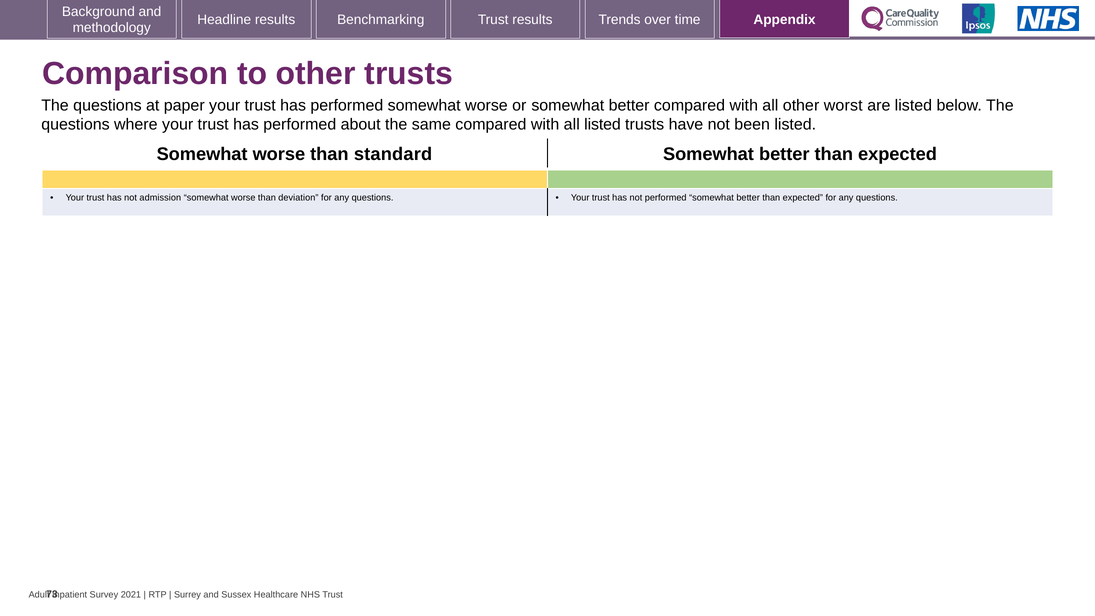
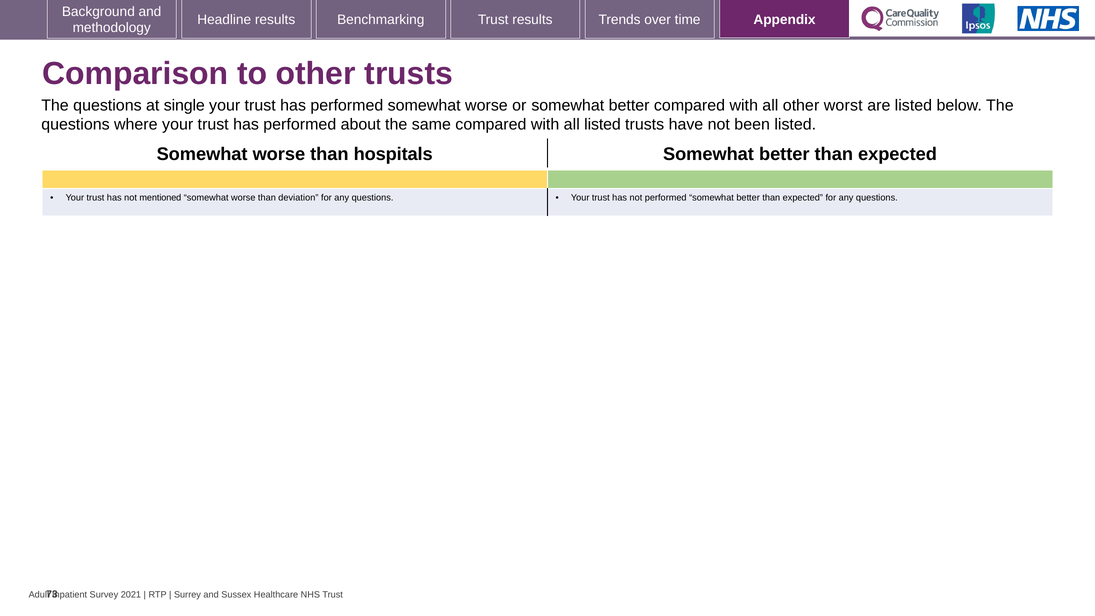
paper: paper -> single (184, 105)
standard: standard -> hospitals (393, 154)
admission: admission -> mentioned (160, 198)
